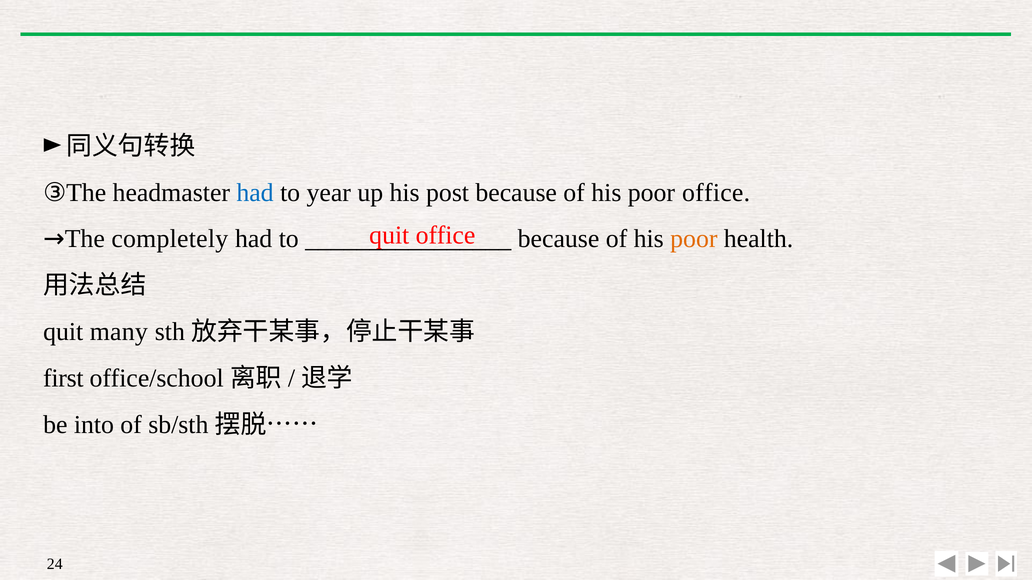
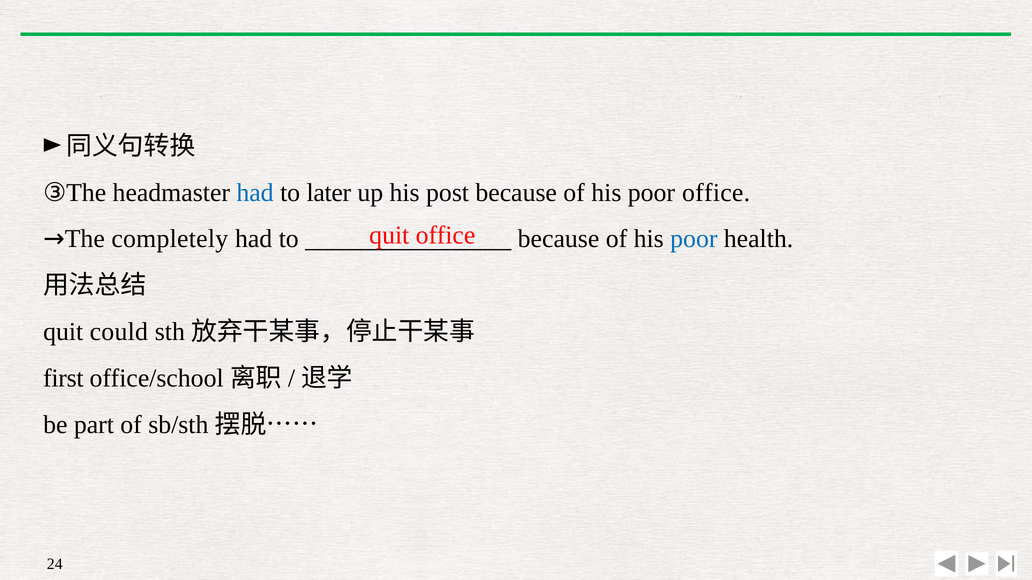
year: year -> later (329, 193)
poor colour: orange -> blue (694, 239)
many: many -> could (119, 332)
into: into -> part (94, 425)
